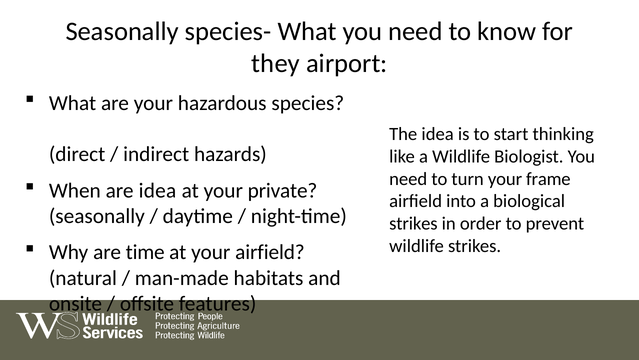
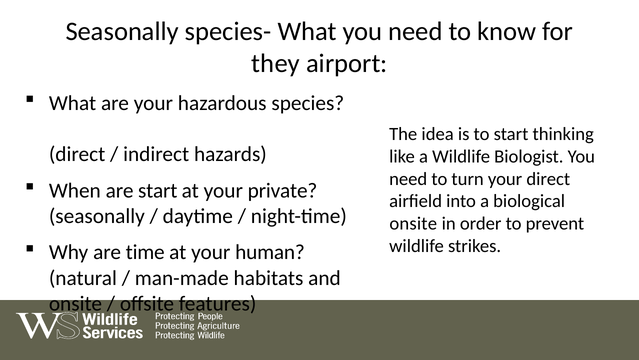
your frame: frame -> direct (548, 179)
are idea: idea -> start (158, 190)
strikes: strikes -> onsite (413, 223)
your airfield: airfield -> human (270, 252)
